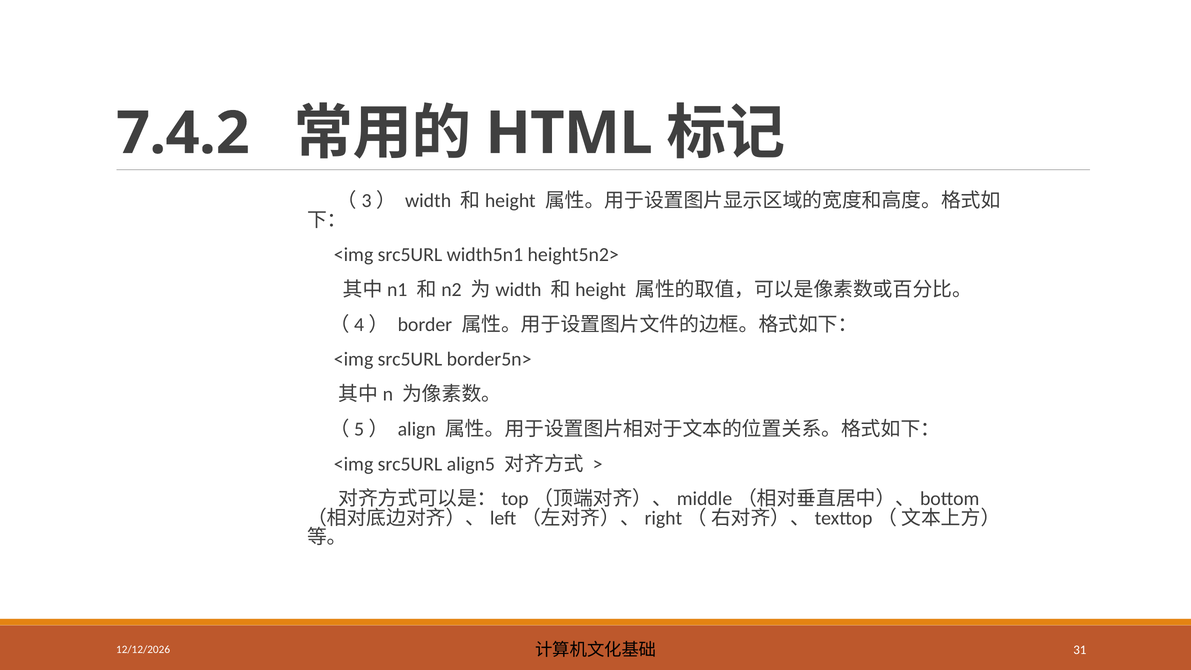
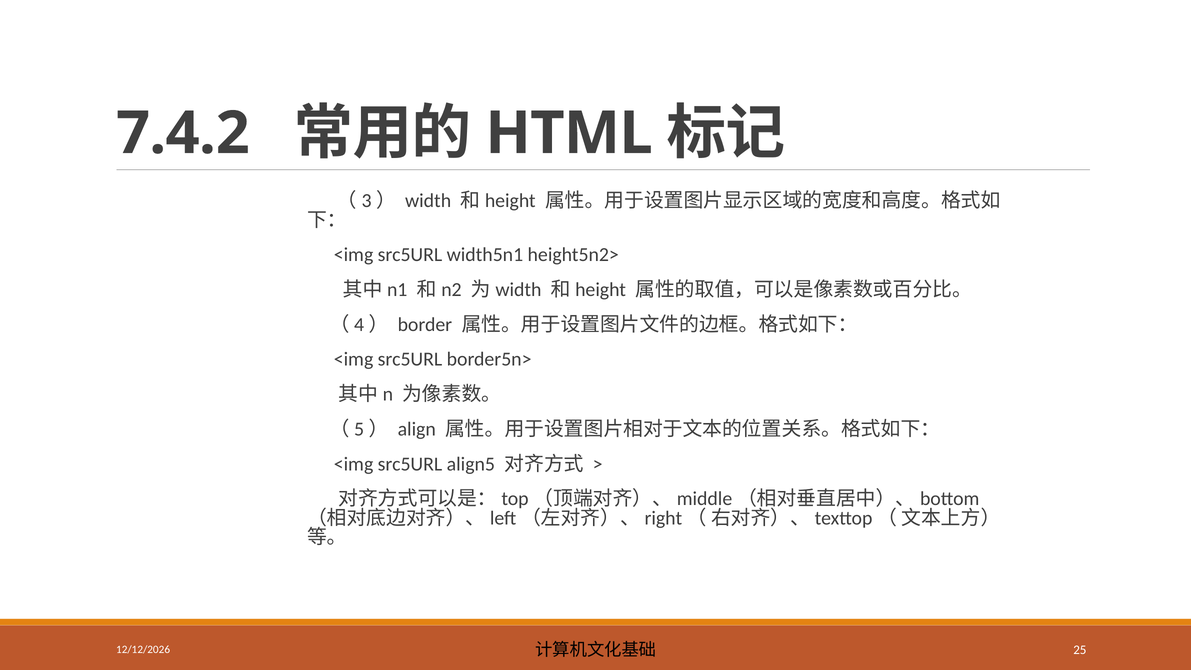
31: 31 -> 25 (1080, 650)
